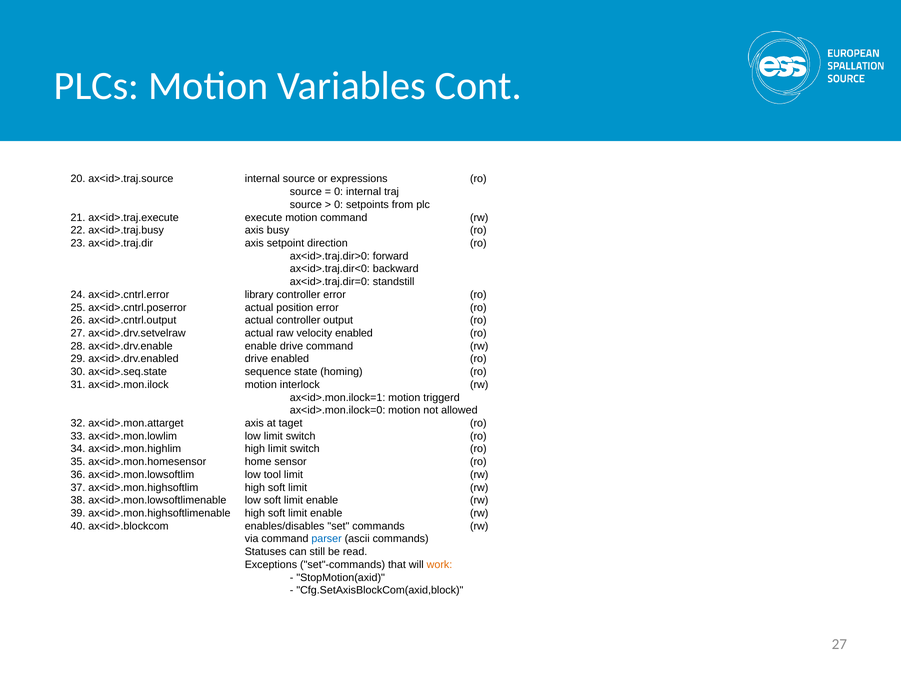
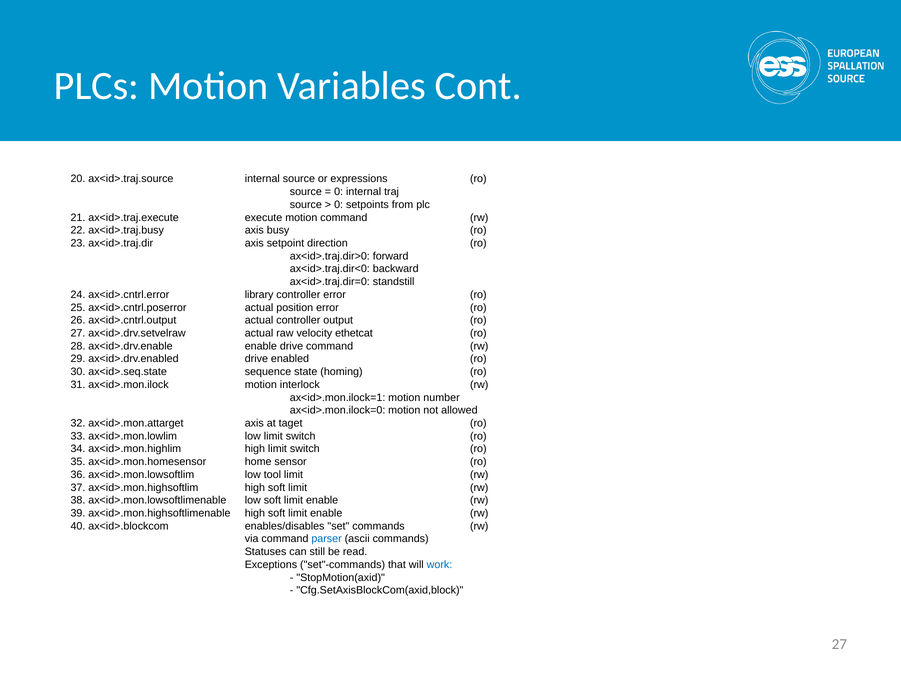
velocity enabled: enabled -> ethetcat (354, 334)
triggerd: triggerd -> number (442, 398)
work colour: orange -> blue (439, 565)
